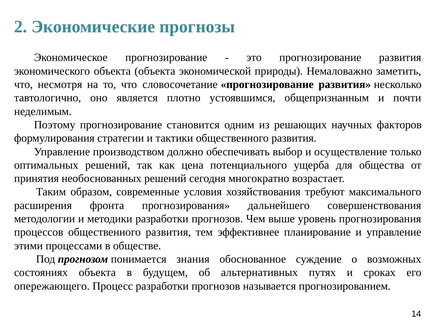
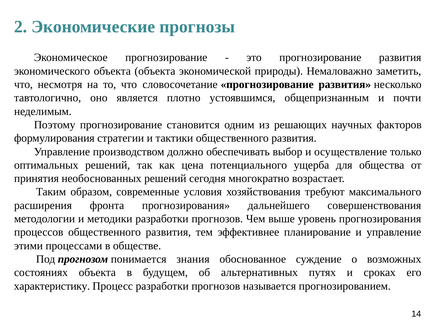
опережающего: опережающего -> характеристику (52, 286)
